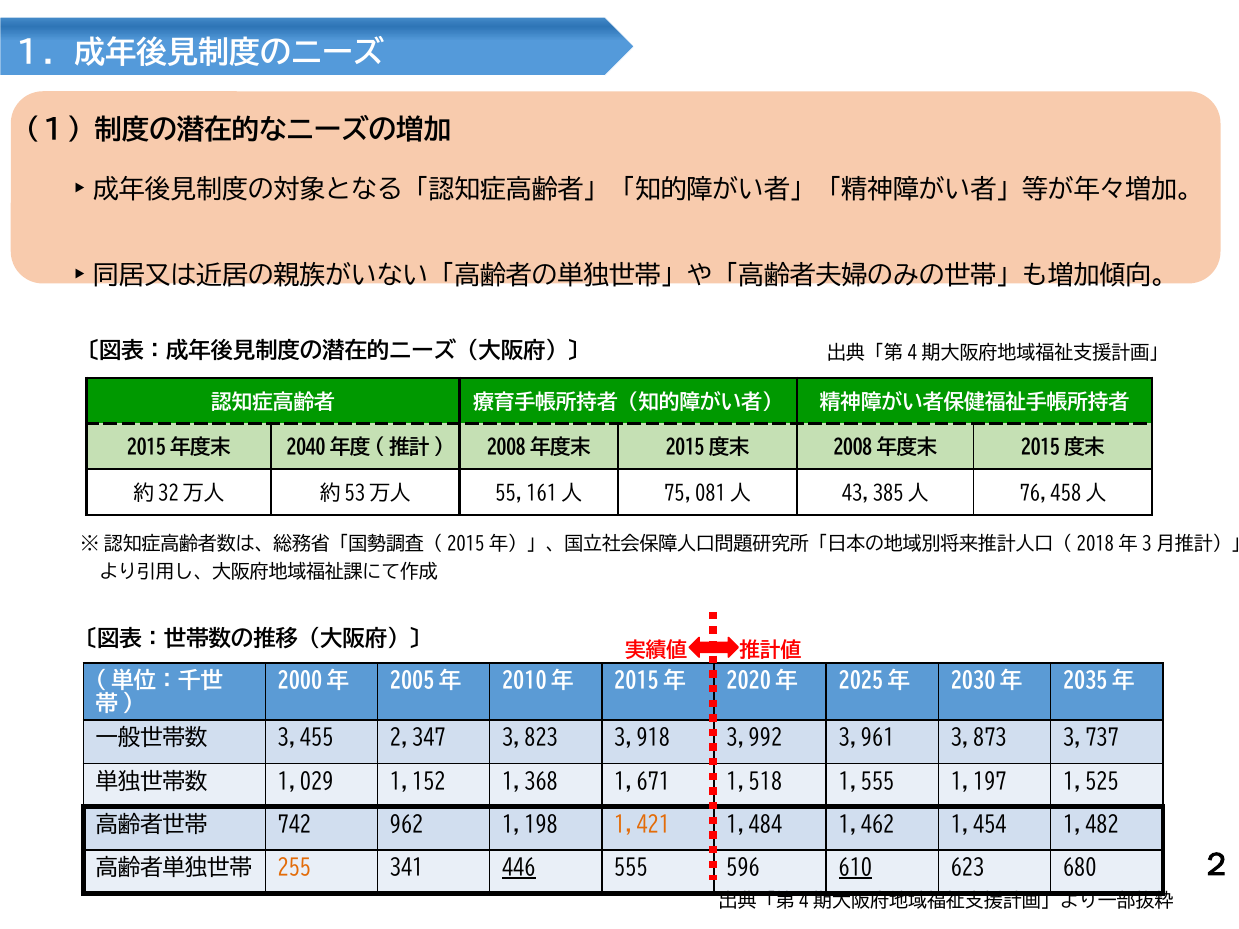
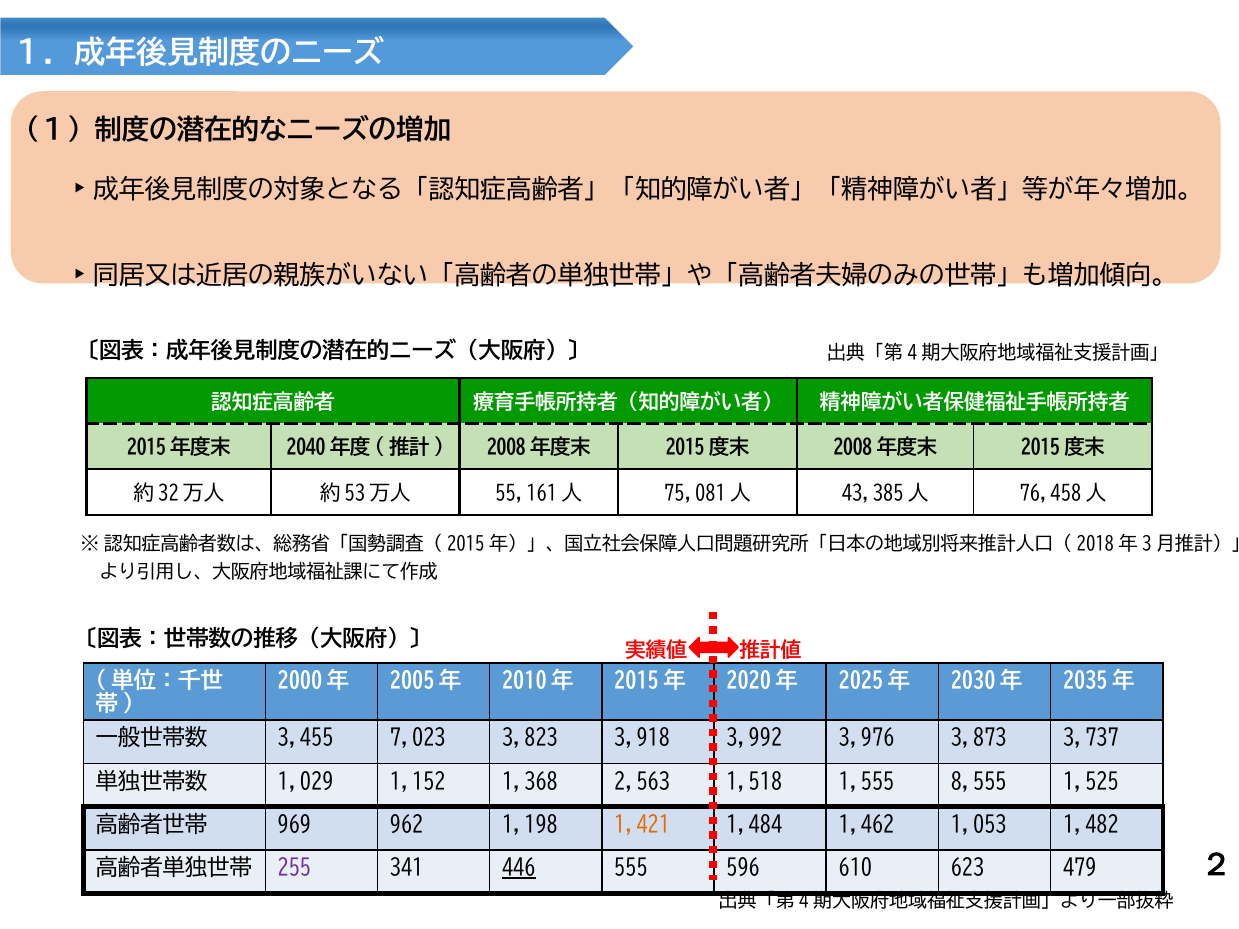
2,347: 2,347 -> 7,023 (418, 739)
3,961: 3,961 -> 3,976 (867, 739)
1,671: 1,671 -> 2,563 (642, 782)
1,197: 1,197 -> 8,555 (979, 782)
742: 742 -> 969 (294, 825)
1,454: 1,454 -> 1,053 (979, 825)
255 colour: orange -> purple (294, 869)
610 underline: present -> none (855, 869)
680: 680 -> 479 (1080, 869)
